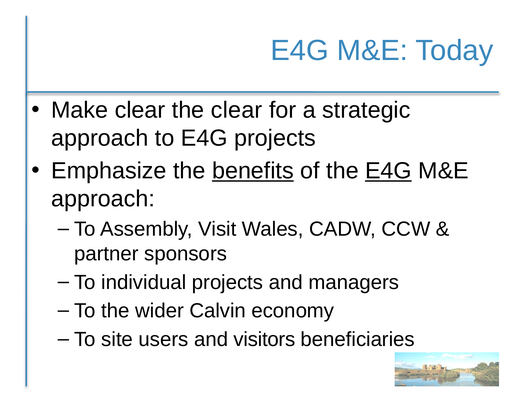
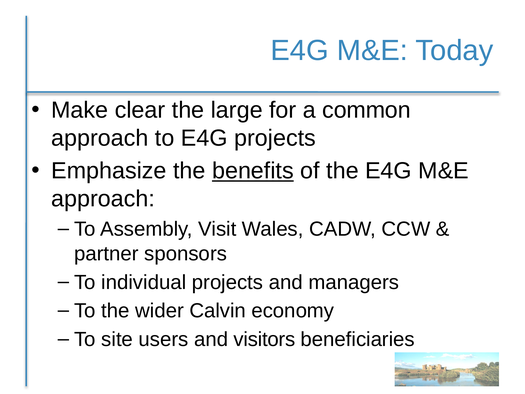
the clear: clear -> large (237, 110)
strategic: strategic -> common (367, 110)
E4G underline: present -> none (388, 171)
